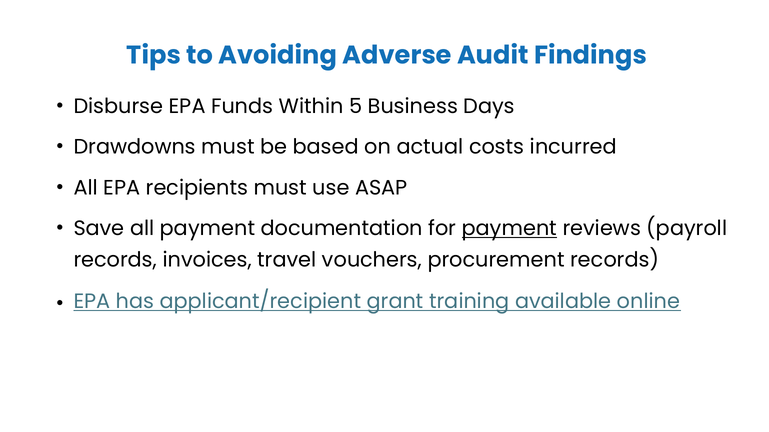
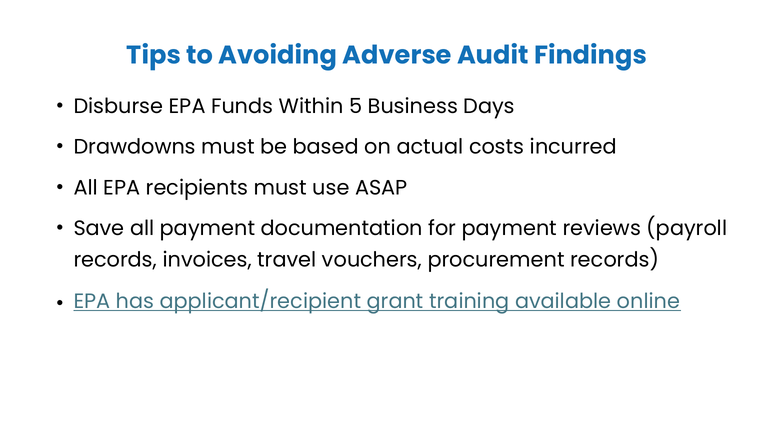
payment underline: present -> none (509, 229)
